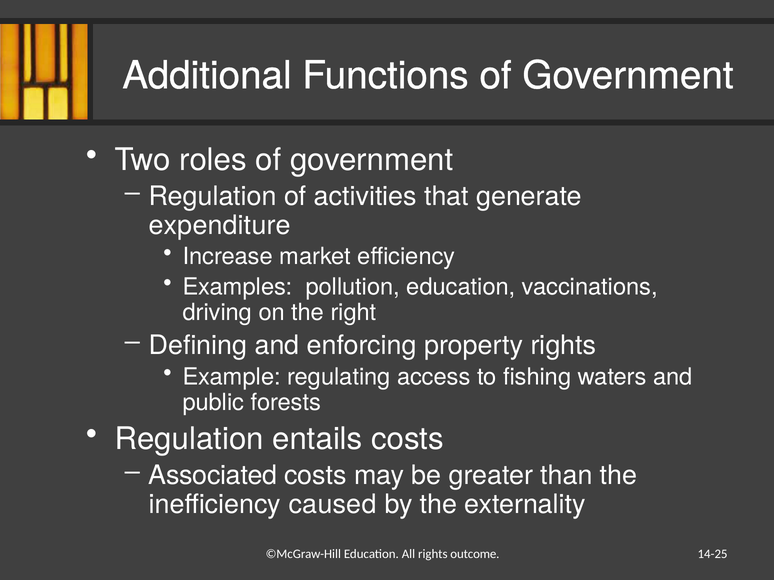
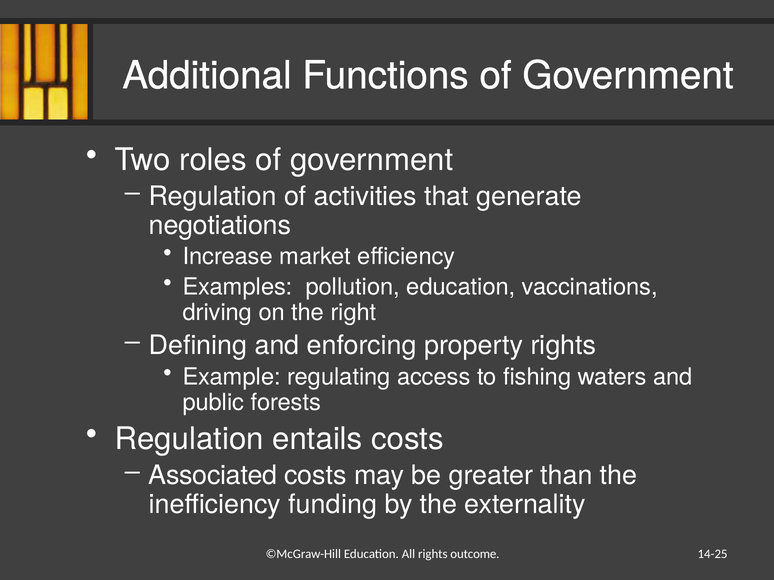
expenditure: expenditure -> negotiations (220, 225)
caused: caused -> funding (333, 505)
